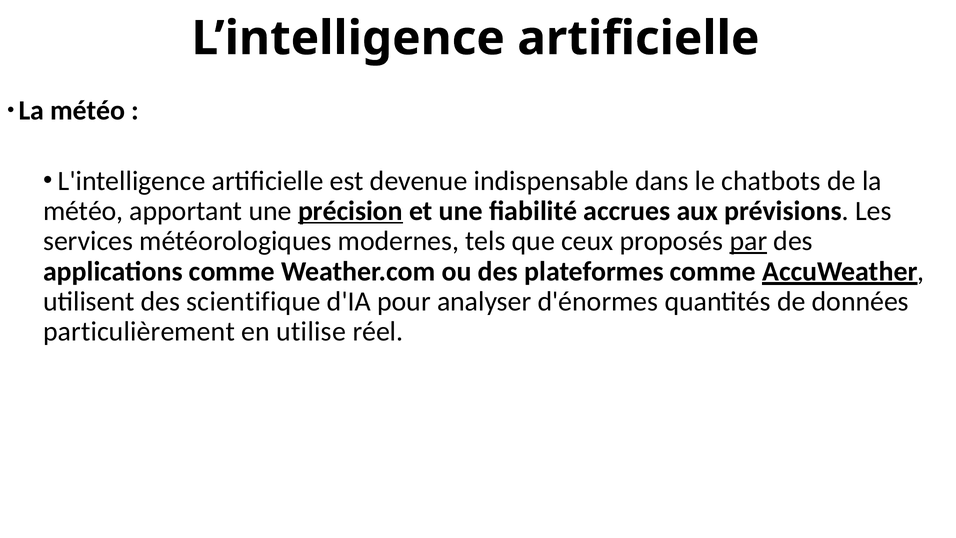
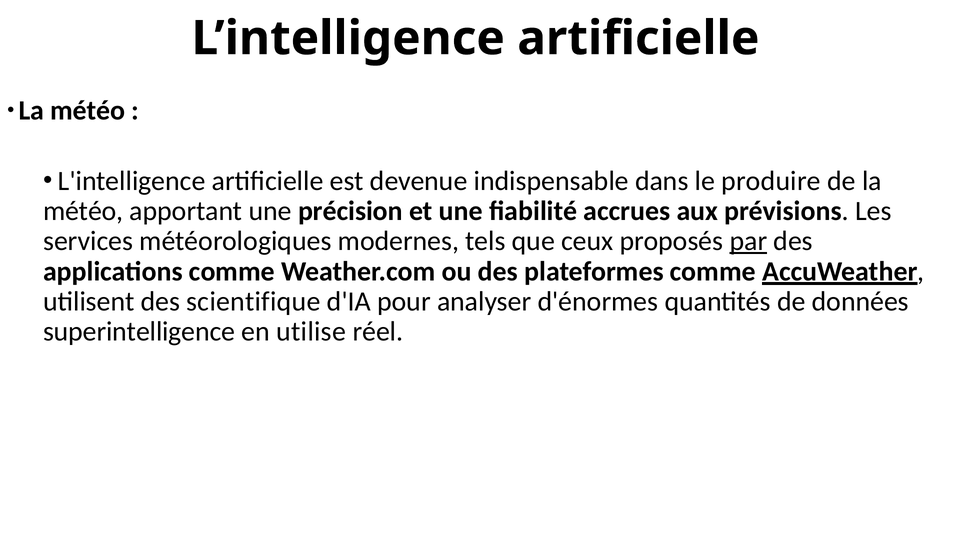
chatbots: chatbots -> produire (771, 181)
précision underline: present -> none (350, 211)
particulièrement: particulièrement -> superintelligence (139, 332)
